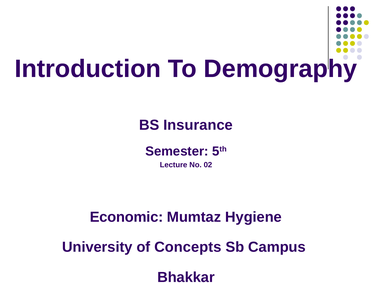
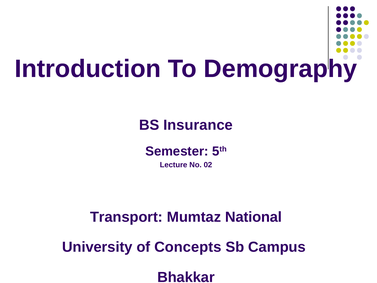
Economic: Economic -> Transport (126, 217)
Hygiene: Hygiene -> National (254, 217)
